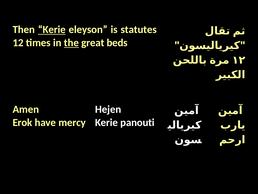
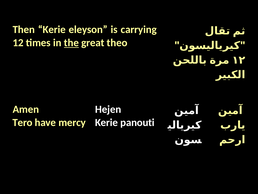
Kerie underline: present -> none (52, 30)
statutes: statutes -> carrying (139, 30)
beds: beds -> theo (117, 43)
Erok: Erok -> Tero (23, 122)
